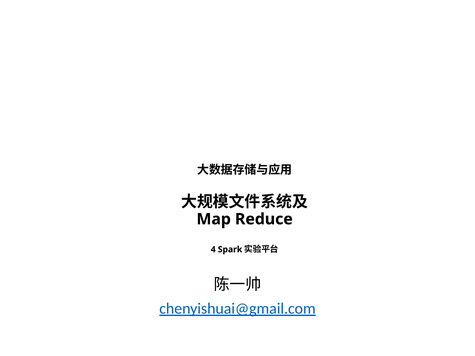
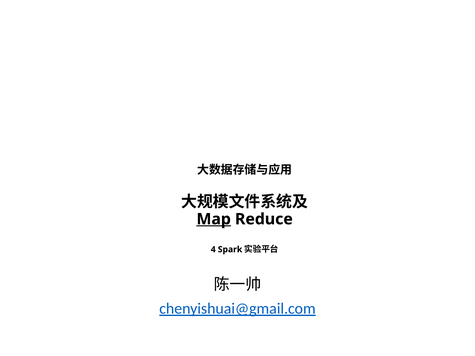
Map underline: none -> present (214, 219)
